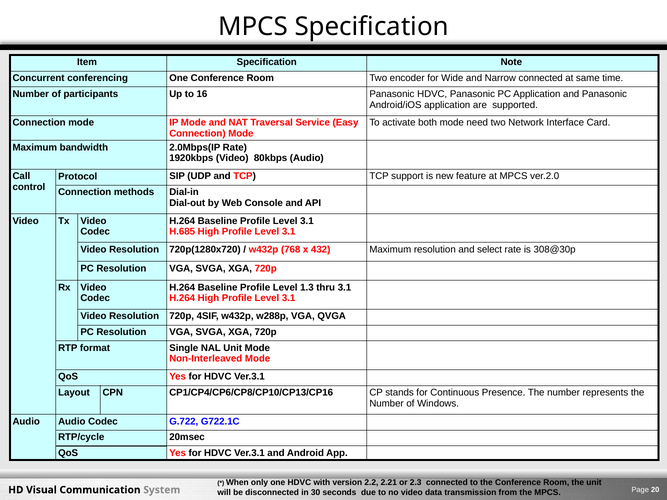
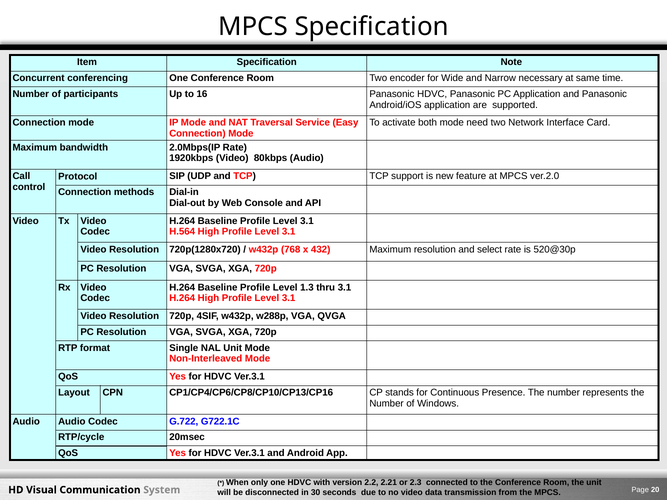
Narrow connected: connected -> necessary (541, 78)
H.685: H.685 -> H.564 (182, 232)
308@30p: 308@30p -> 520@30p (555, 250)
